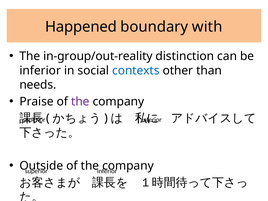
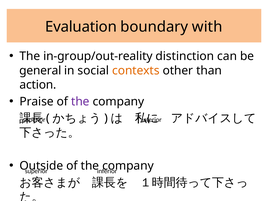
Happened: Happened -> Evaluation (81, 27)
inferior: inferior -> general (40, 71)
contexts colour: blue -> orange (136, 71)
needs: needs -> action (38, 85)
